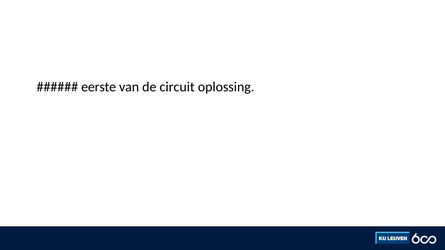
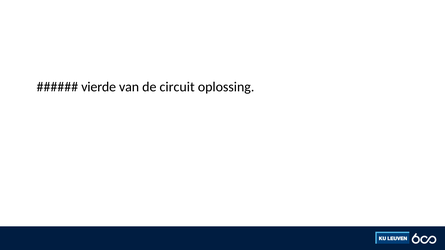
eerste: eerste -> vierde (99, 87)
